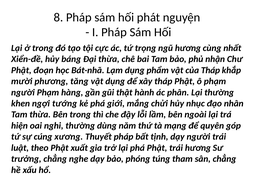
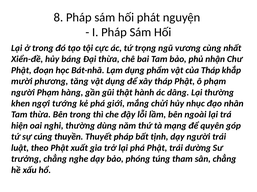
ngũ hương: hương -> vương (188, 48)
phân: phân -> dâng (178, 93)
xương: xương -> thuyền (69, 137)
trái hương: hương -> dường (198, 148)
